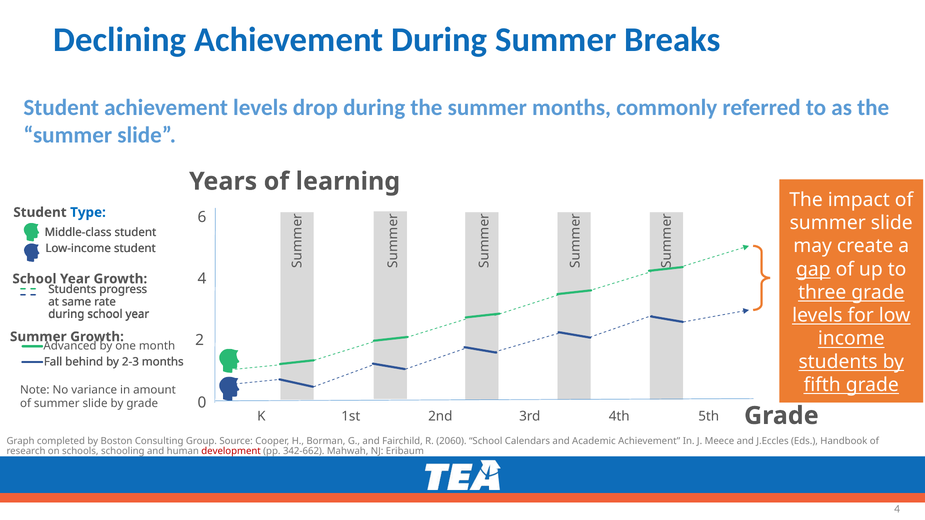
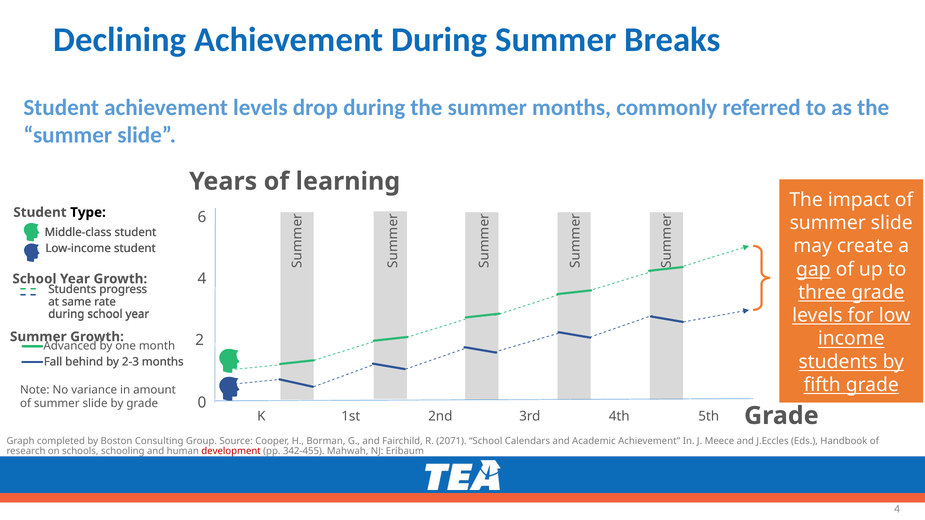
Type colour: blue -> black (88, 213)
2060: 2060 -> 2071 (451, 441)
342-662: 342-662 -> 342-455 (304, 452)
